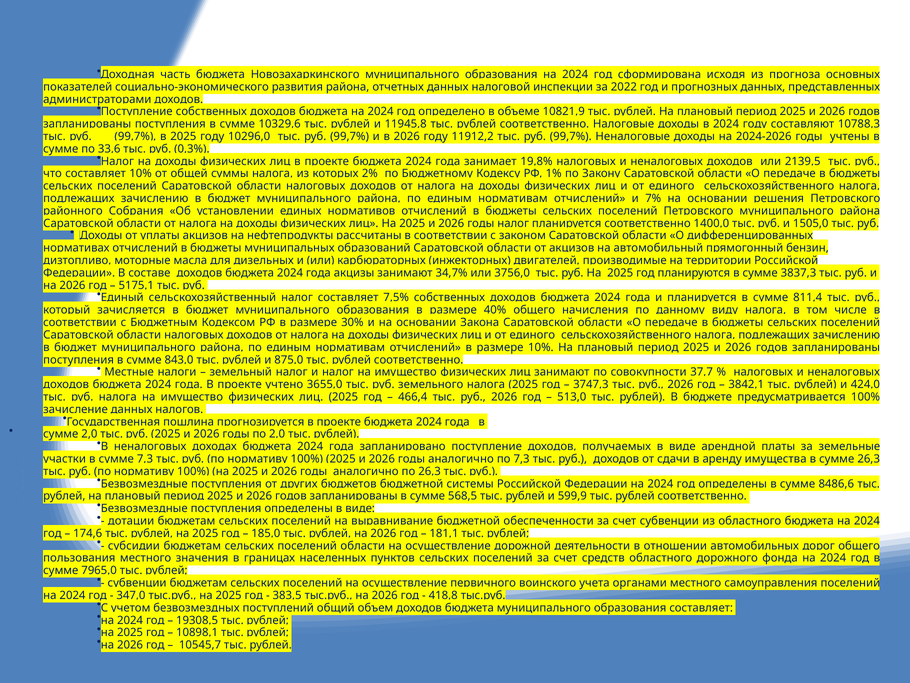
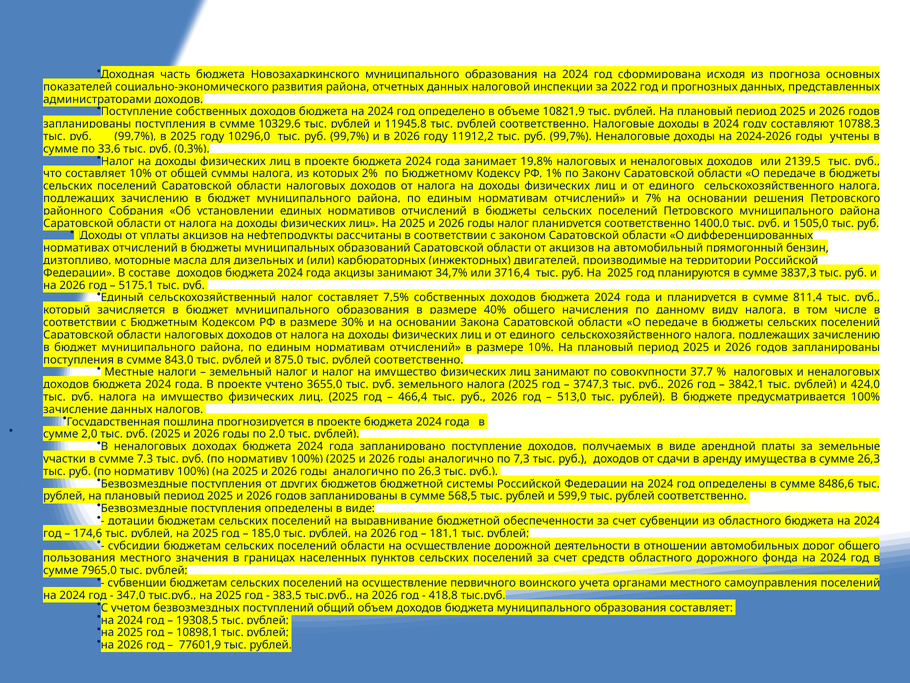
3756,0: 3756,0 -> 3716,4 (512, 273)
10545,7: 10545,7 -> 77601,9 (200, 645)
